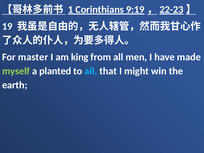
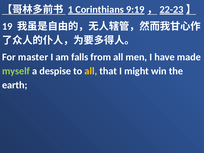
king: king -> falls (80, 57)
planted: planted -> despise (55, 71)
all colour: light blue -> yellow (91, 71)
